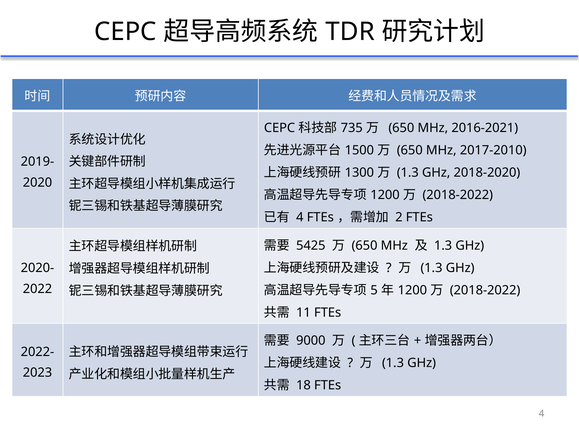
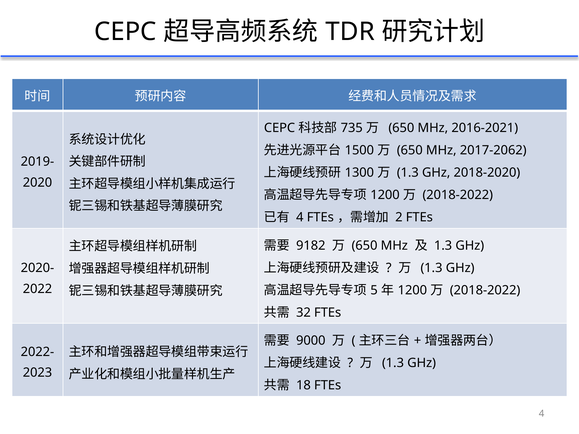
2017-2010: 2017-2010 -> 2017-2062 (493, 150)
5425: 5425 -> 9182 (311, 246)
11: 11 -> 32 (304, 313)
